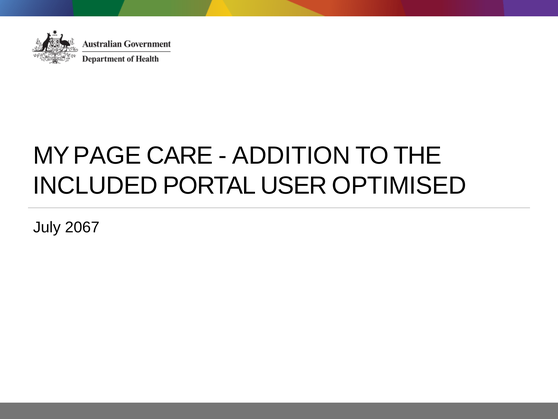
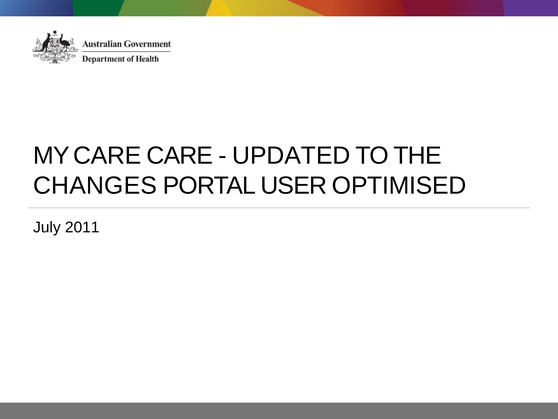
MY PAGE: PAGE -> CARE (107, 156)
ADDITION: ADDITION -> UPDATED (291, 156)
INCLUDED: INCLUDED -> CHANGES (95, 185)
2067: 2067 -> 2011 (82, 227)
